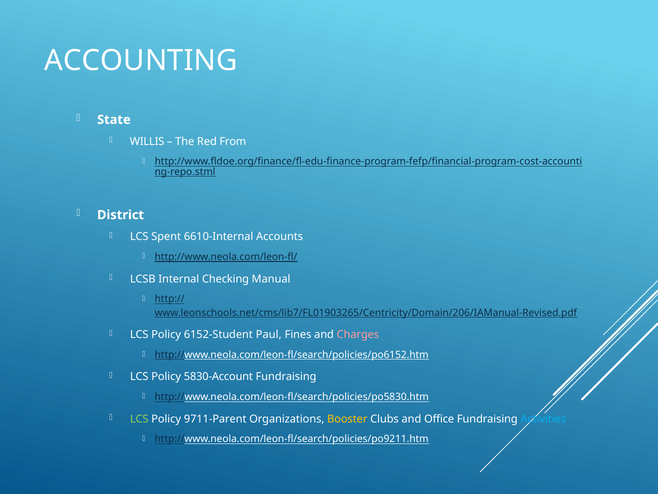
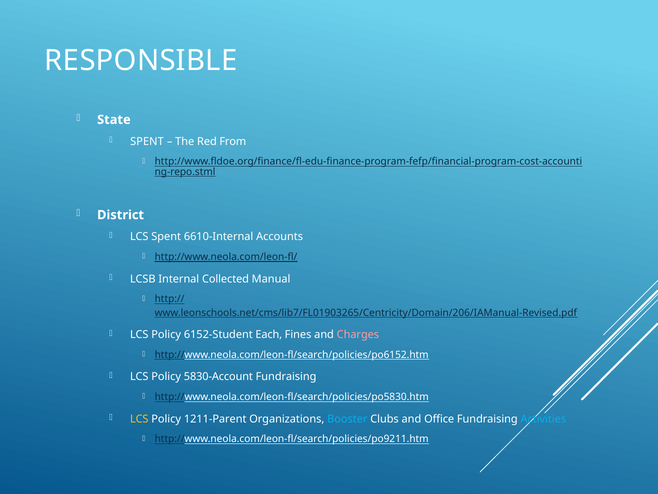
ACCOUNTING: ACCOUNTING -> RESPONSIBLE (141, 61)
WILLIS: WILLIS -> SPENT (147, 141)
Checking: Checking -> Collected (226, 279)
Paul: Paul -> Each (269, 334)
LCS colour: light green -> yellow (139, 419)
9711-Parent: 9711-Parent -> 1211-Parent (215, 419)
Booster colour: yellow -> light blue (347, 419)
